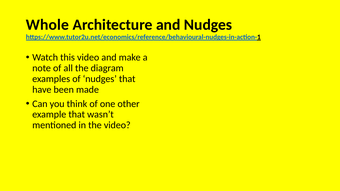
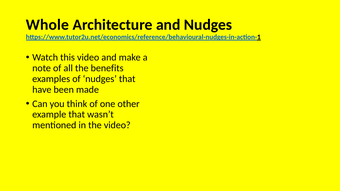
diagram: diagram -> benefits (107, 68)
